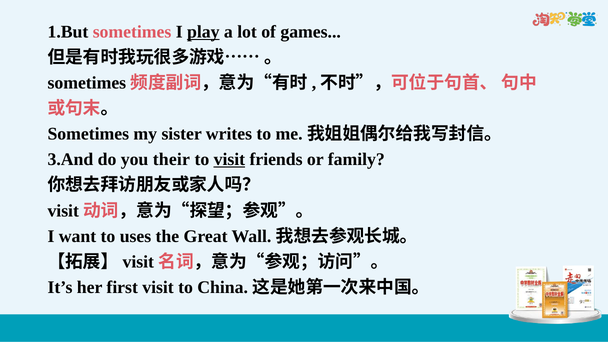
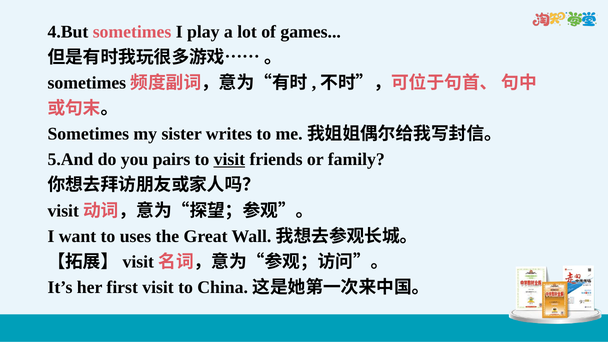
1.But: 1.But -> 4.But (68, 32)
play underline: present -> none (203, 32)
3.And: 3.And -> 5.And (70, 160)
their: their -> pairs (172, 160)
